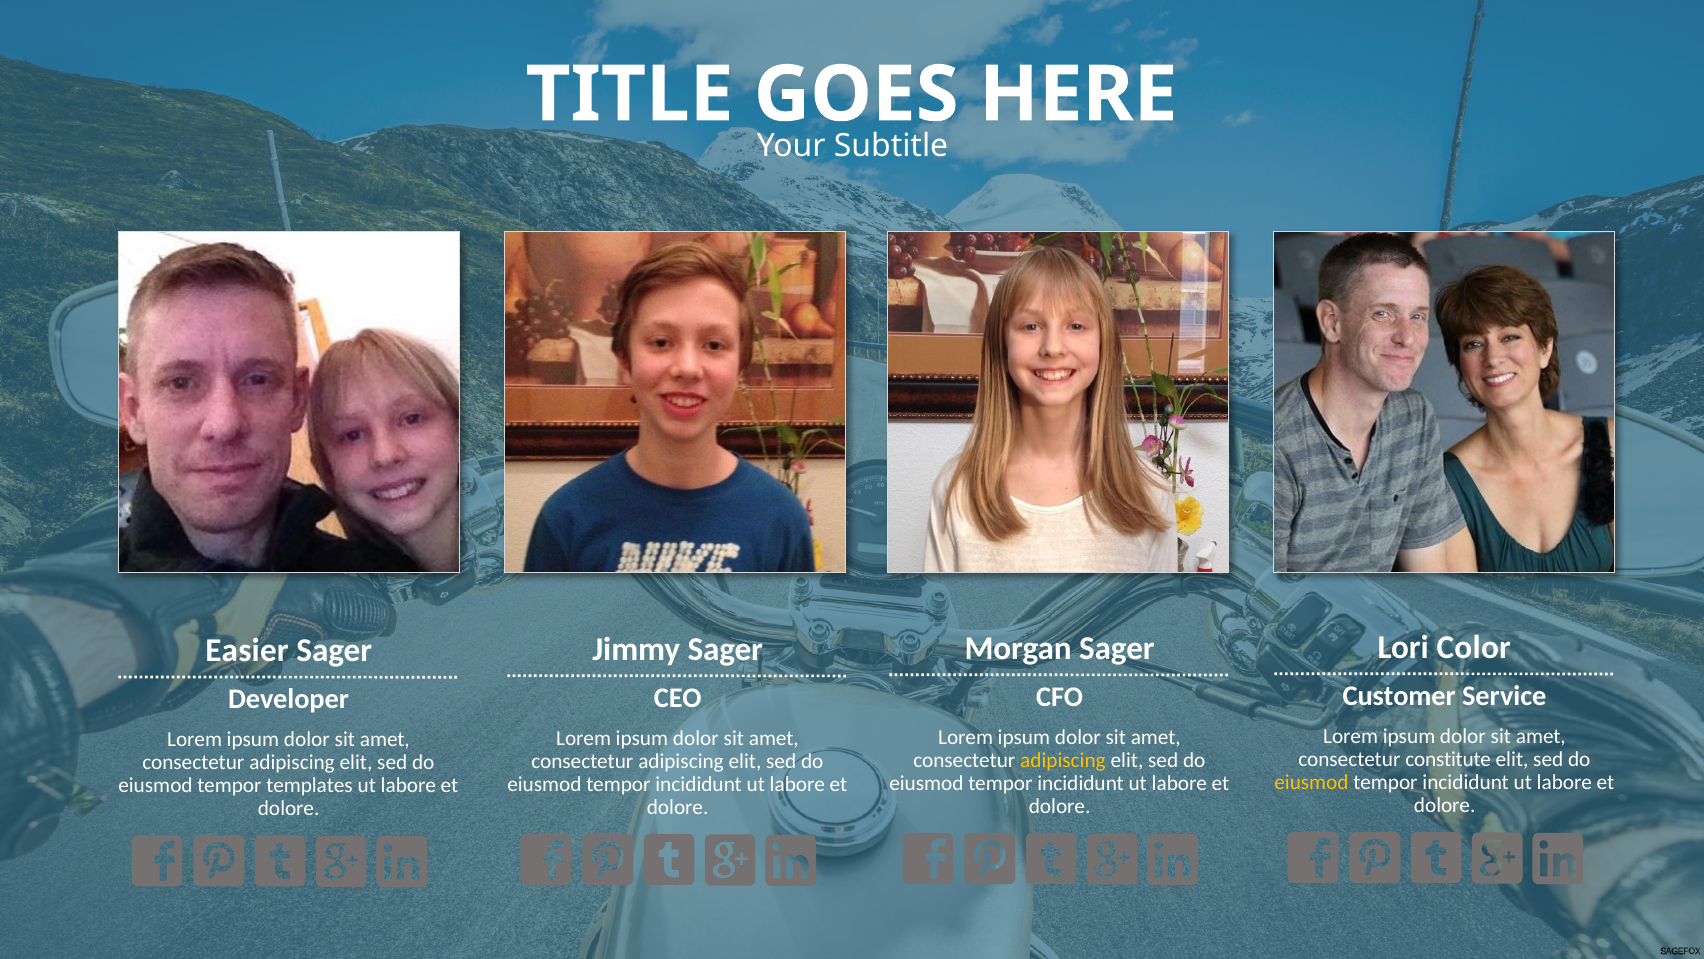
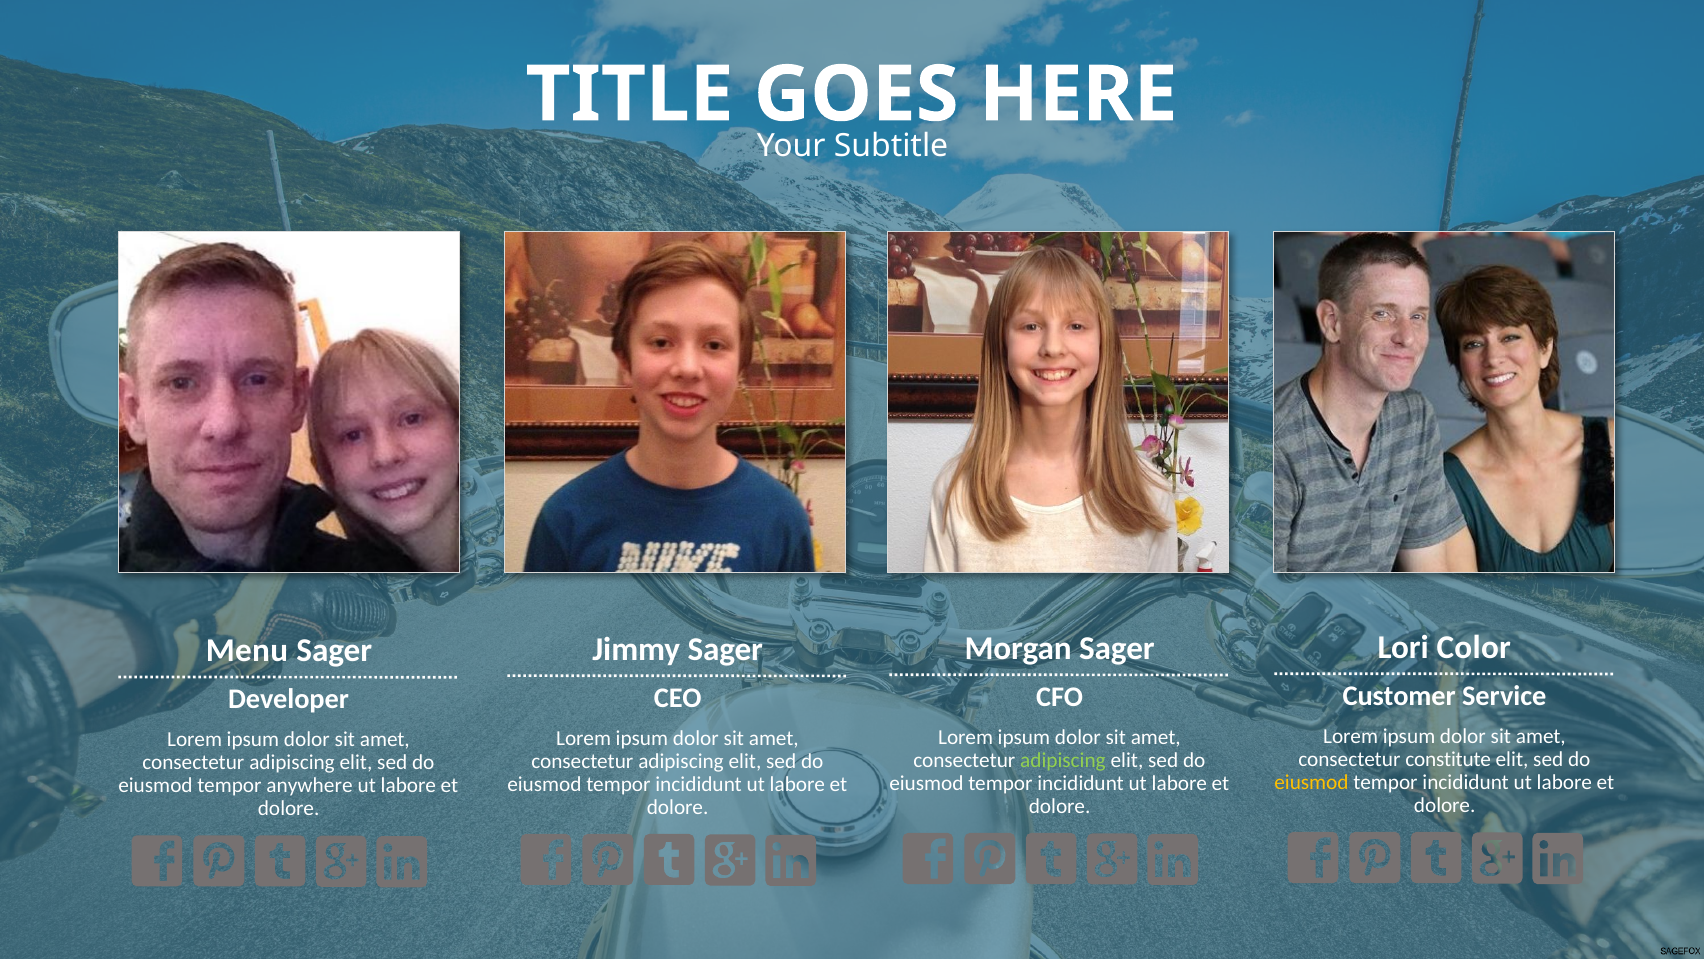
Easier: Easier -> Menu (247, 650)
adipiscing colour: yellow -> light green (1063, 760)
templates: templates -> anywhere (309, 785)
